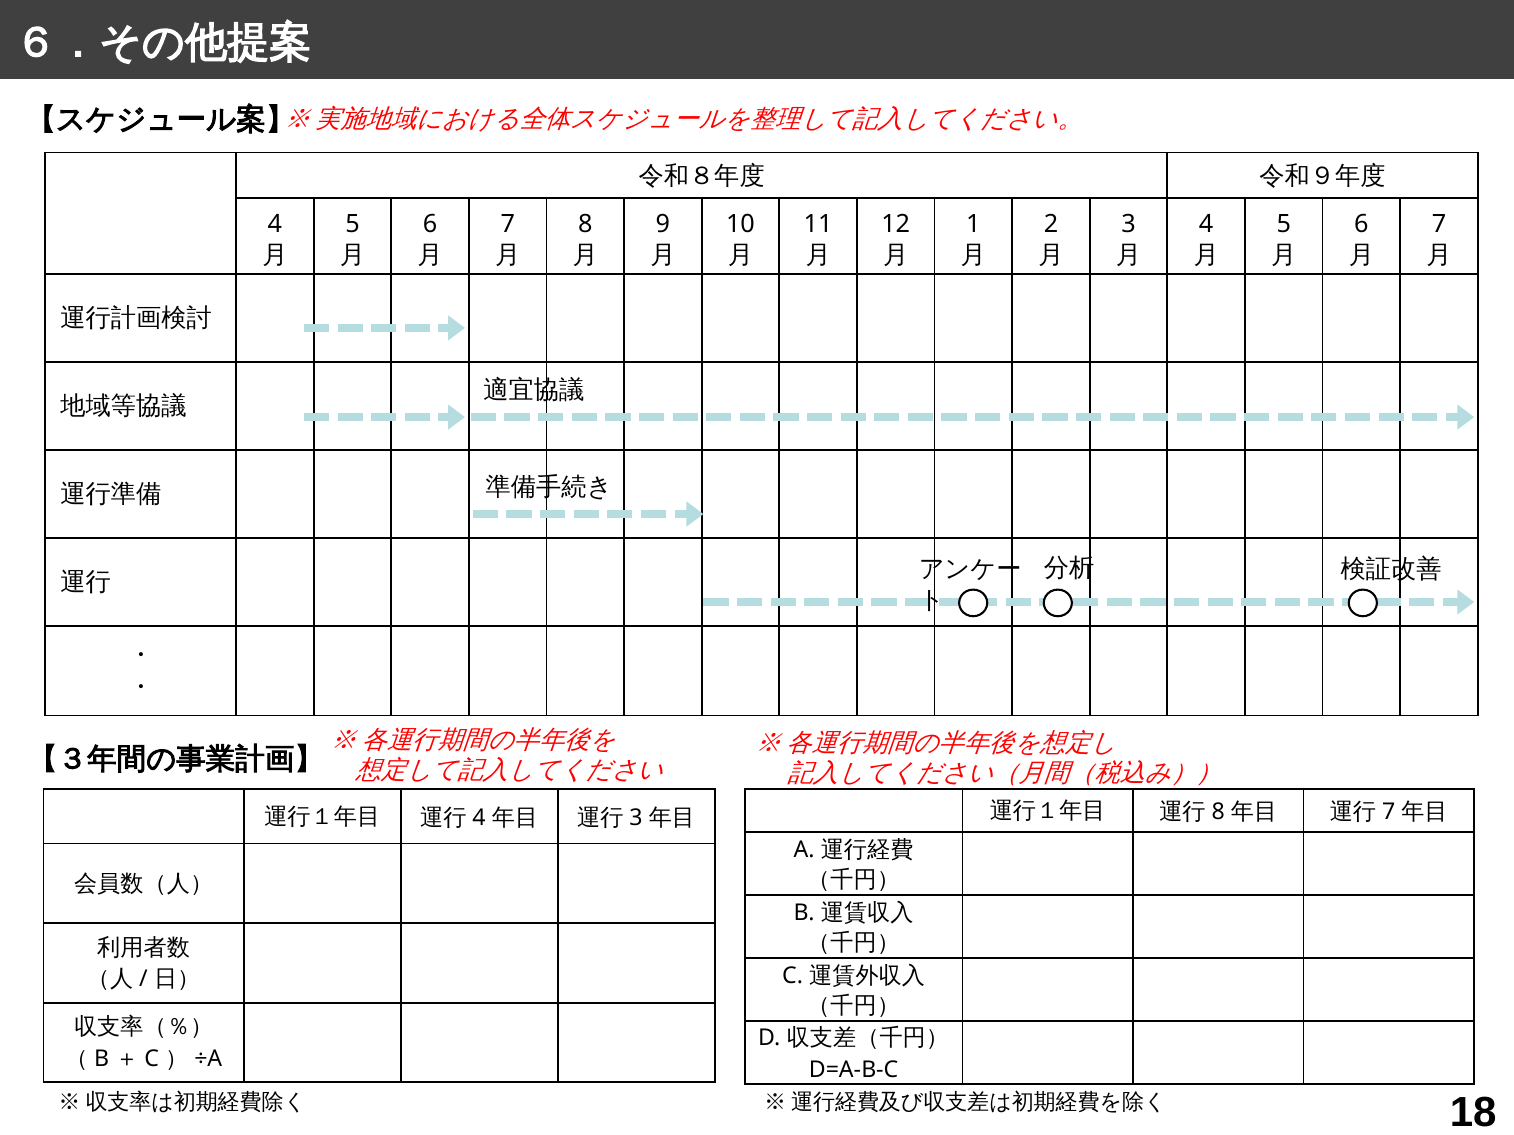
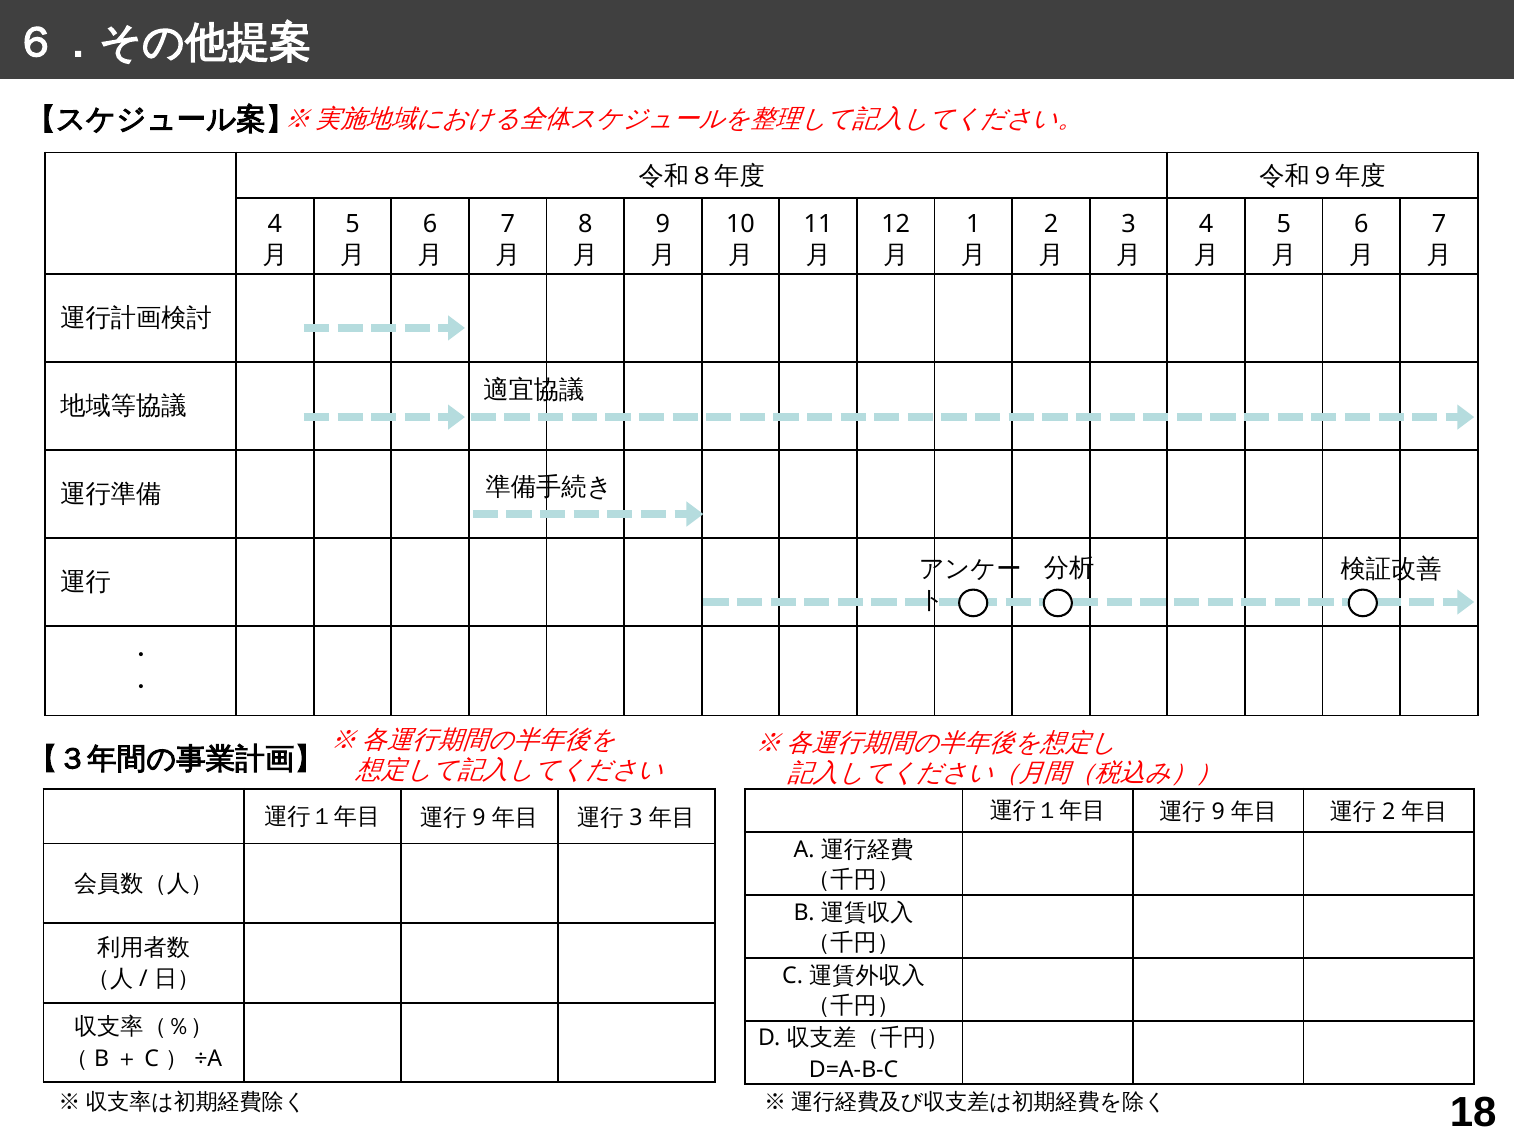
8: 8 -> 9 (1218, 812)
7: 7 -> 2 (1389, 812)
4: 4 -> 9 (479, 818)
